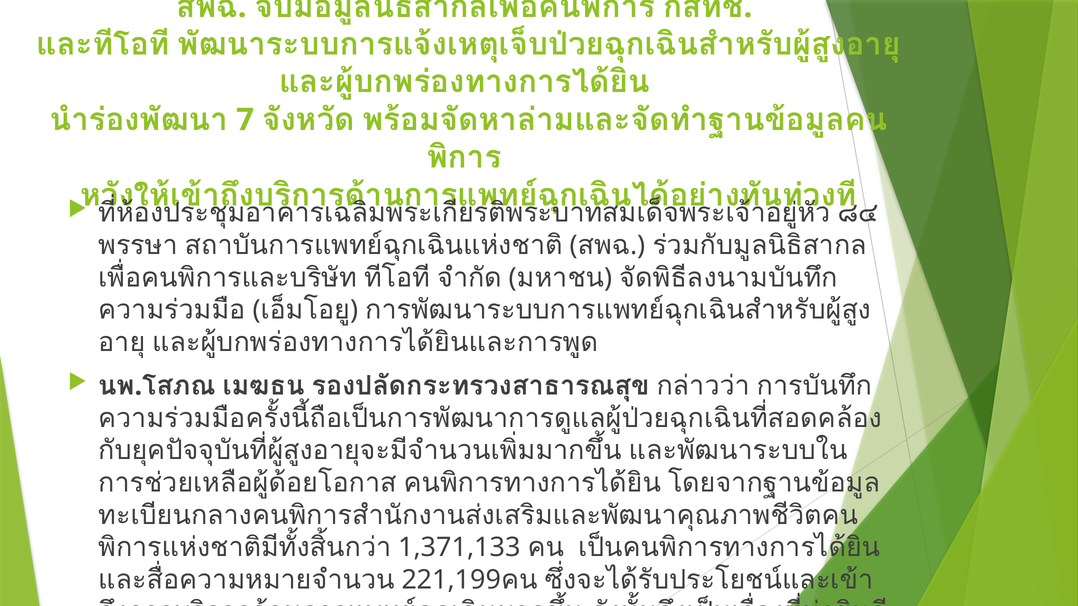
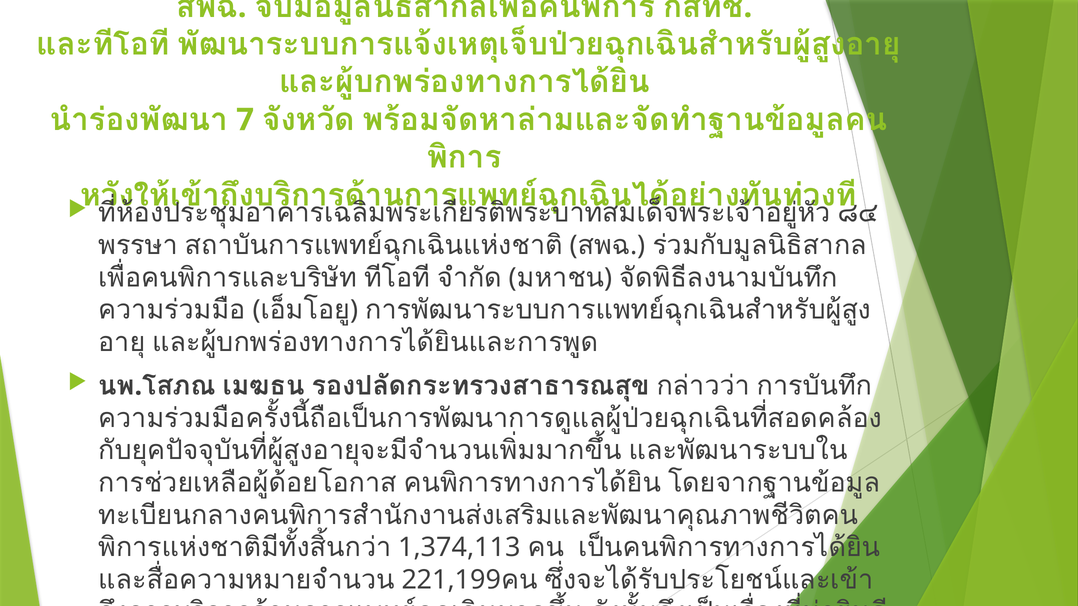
1,371,133: 1,371,133 -> 1,374,113 (459, 548)
